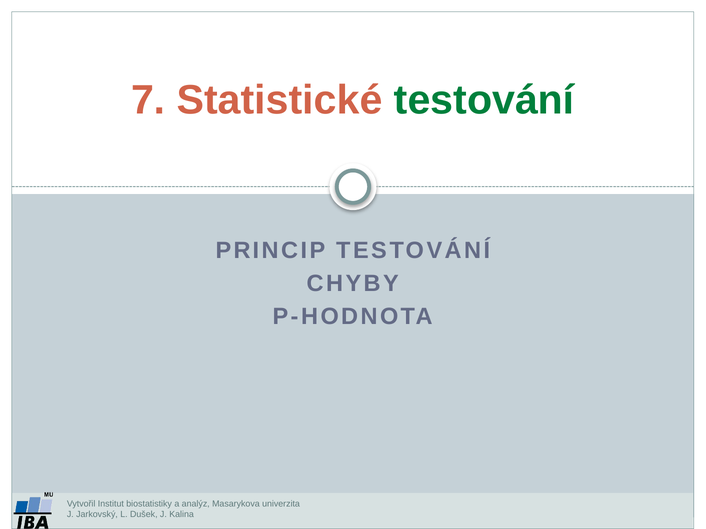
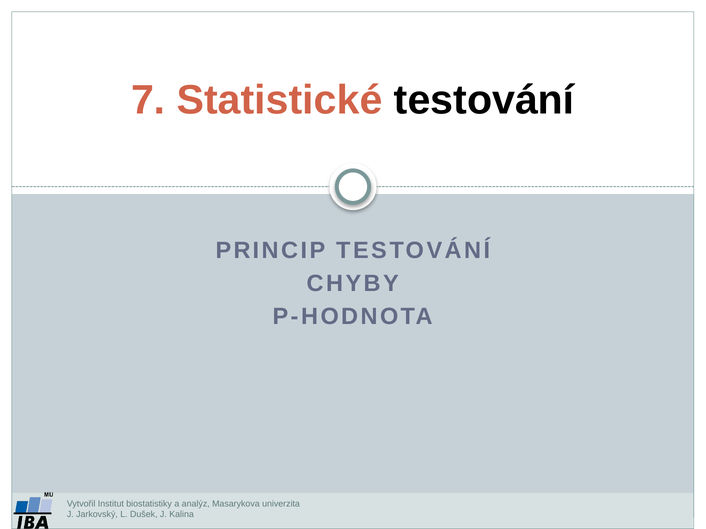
testování colour: green -> black (484, 100)
